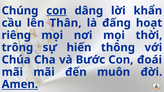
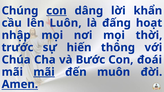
Thân: Thân -> Luôn (66, 23)
riêng: riêng -> nhập (16, 35)
trông: trông -> trước (17, 48)
mãi underline: none -> present (44, 72)
